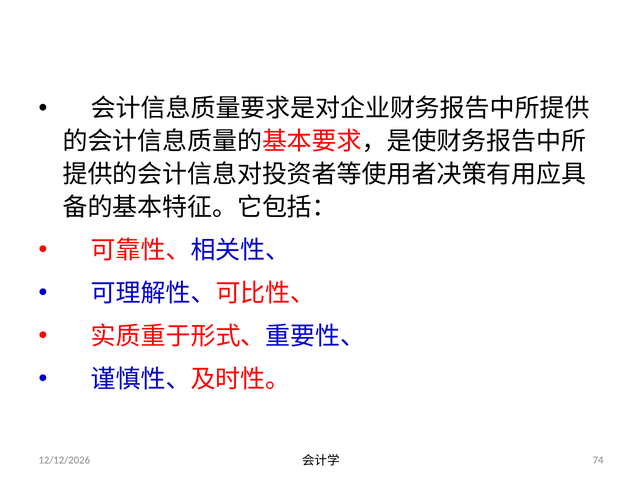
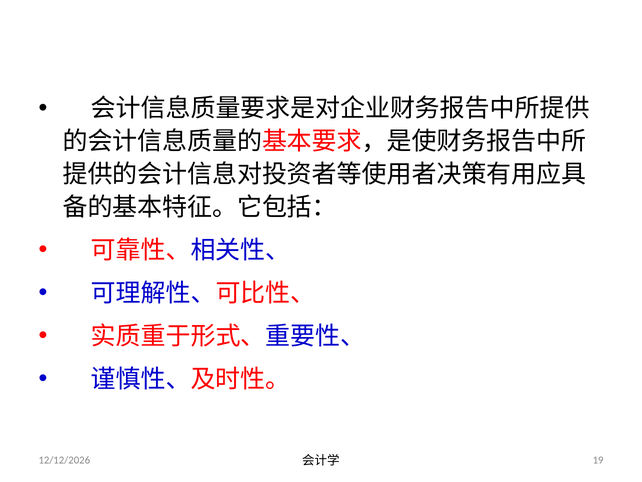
74: 74 -> 19 (598, 460)
